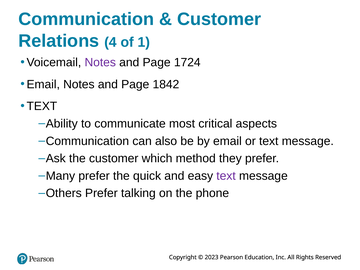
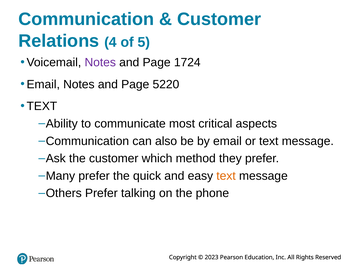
1: 1 -> 5 (144, 42)
1842: 1842 -> 5220 (166, 84)
text colour: purple -> orange (226, 176)
